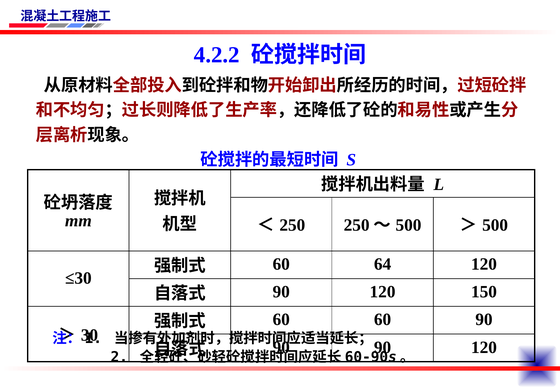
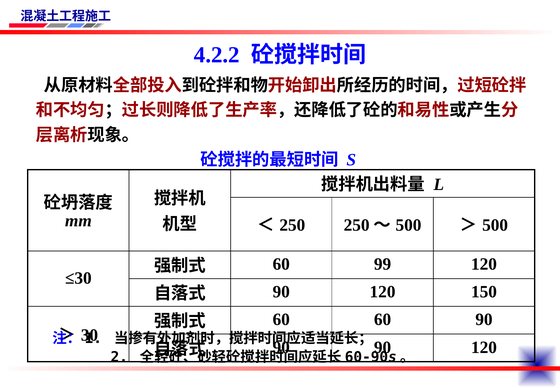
64: 64 -> 99 (383, 264)
